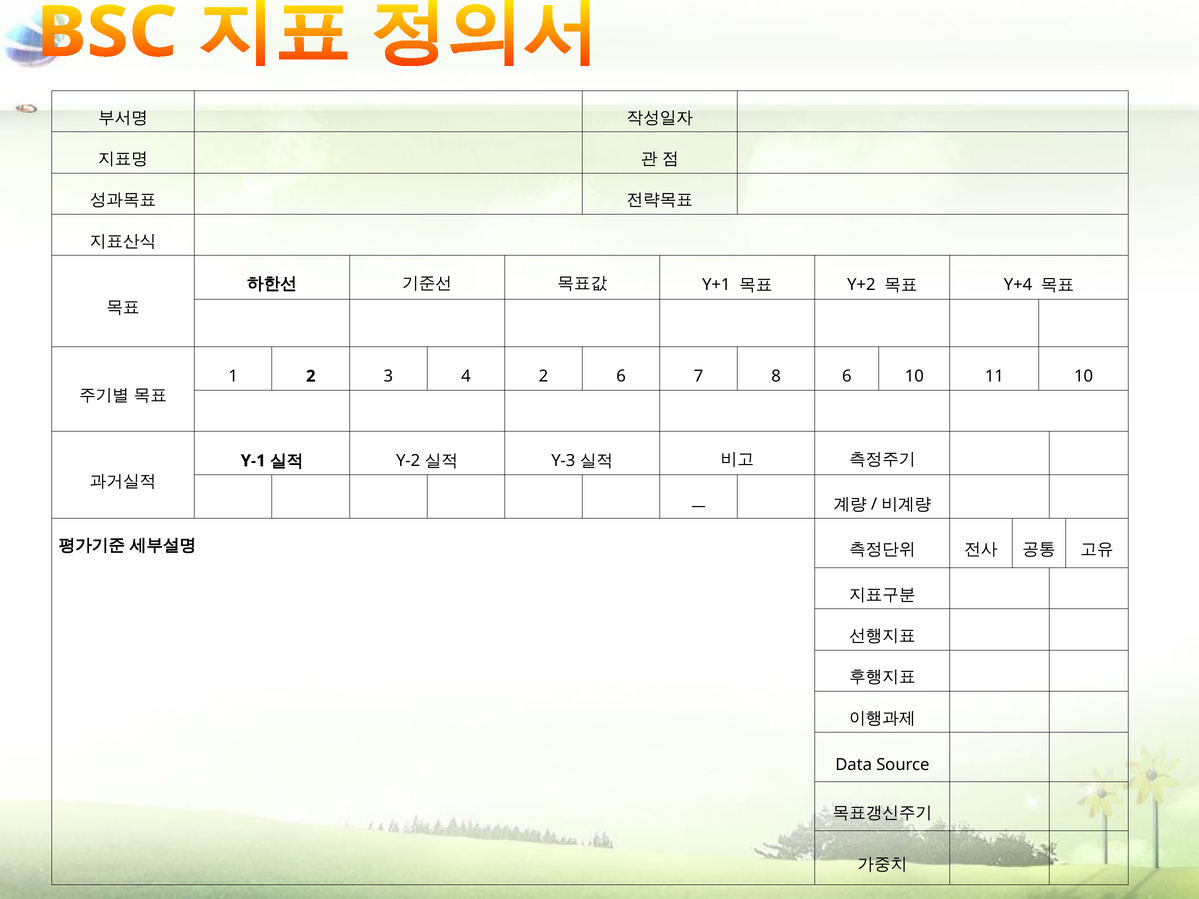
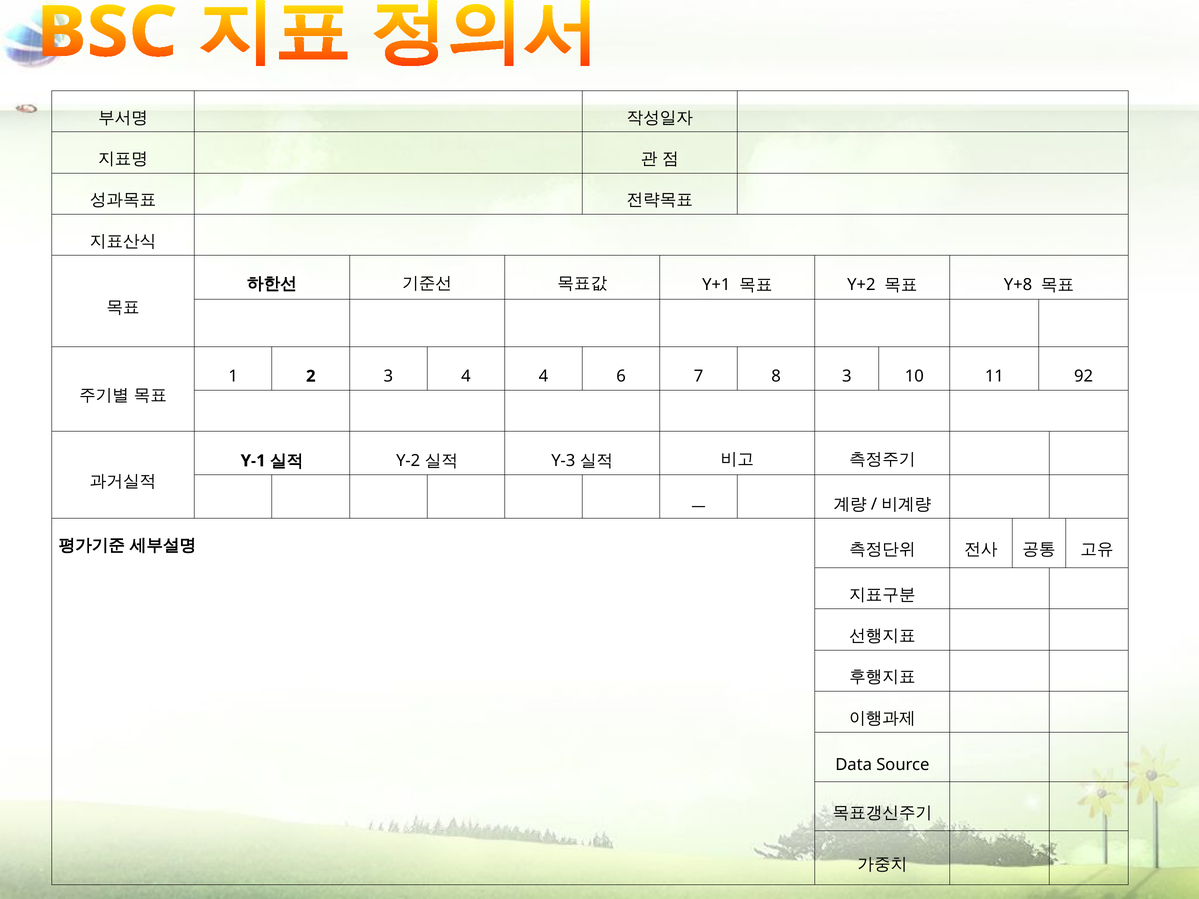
Y+4: Y+4 -> Y+8 (1018, 285)
4 2: 2 -> 4 (543, 376)
8 6: 6 -> 3 (847, 376)
11 10: 10 -> 92 (1084, 376)
